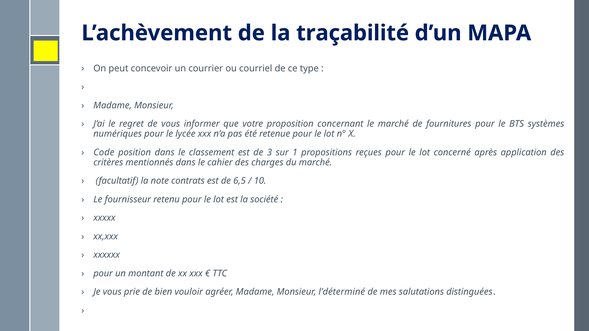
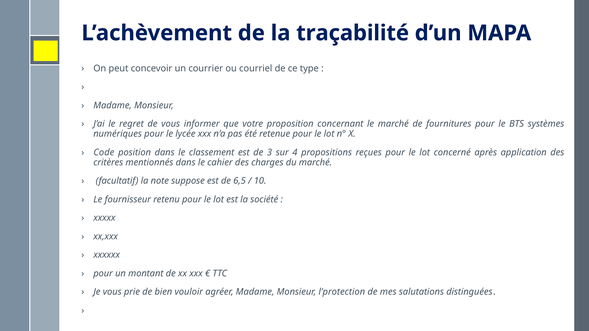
1: 1 -> 4 (295, 153)
contrats: contrats -> suppose (188, 181)
l’déterminé: l’déterminé -> l’protection (342, 292)
